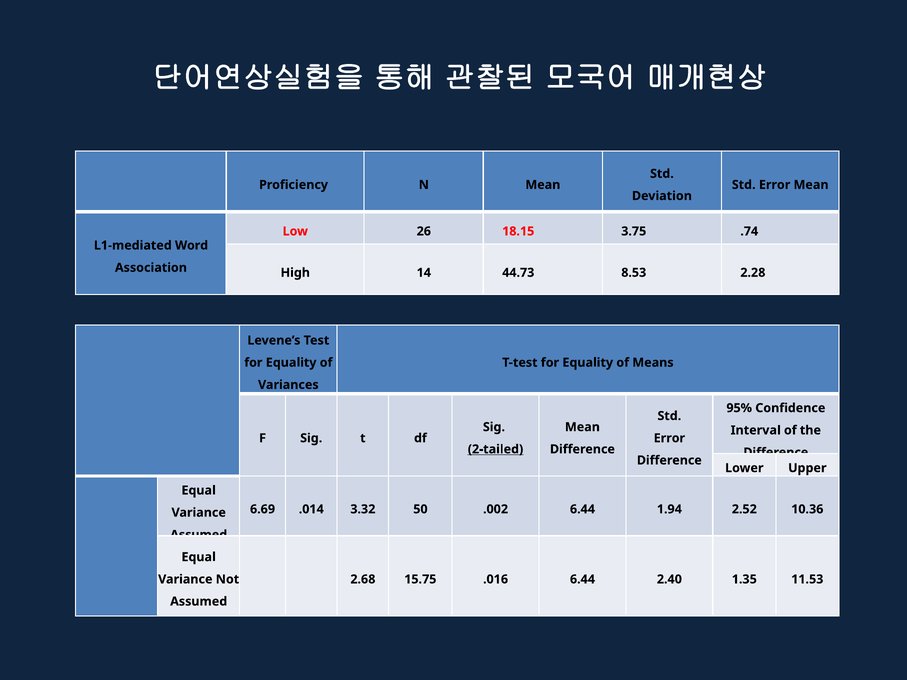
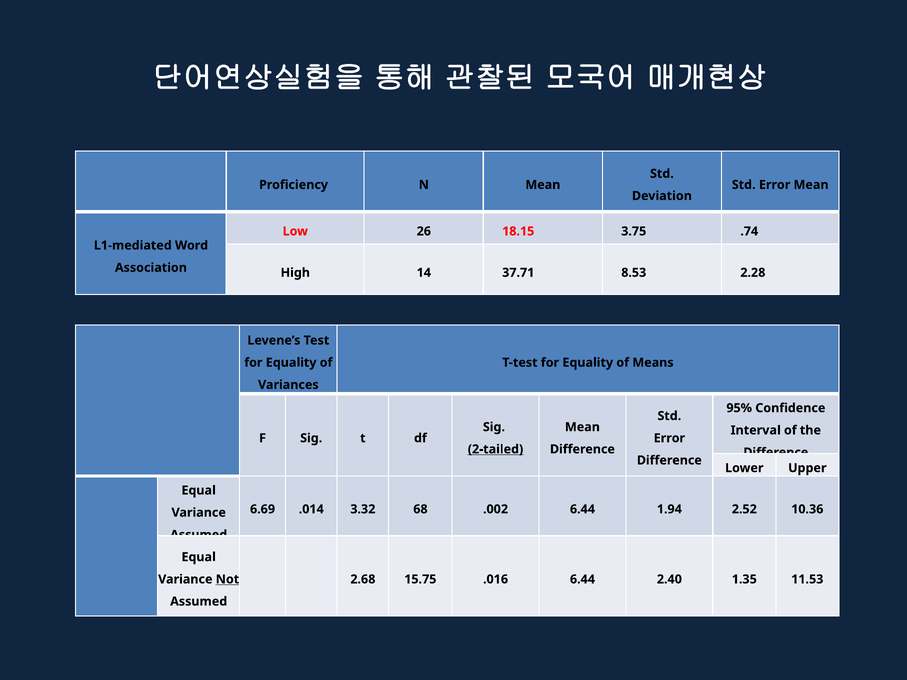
44.73: 44.73 -> 37.71 (518, 273)
50: 50 -> 68 (420, 509)
Not underline: none -> present (227, 579)
